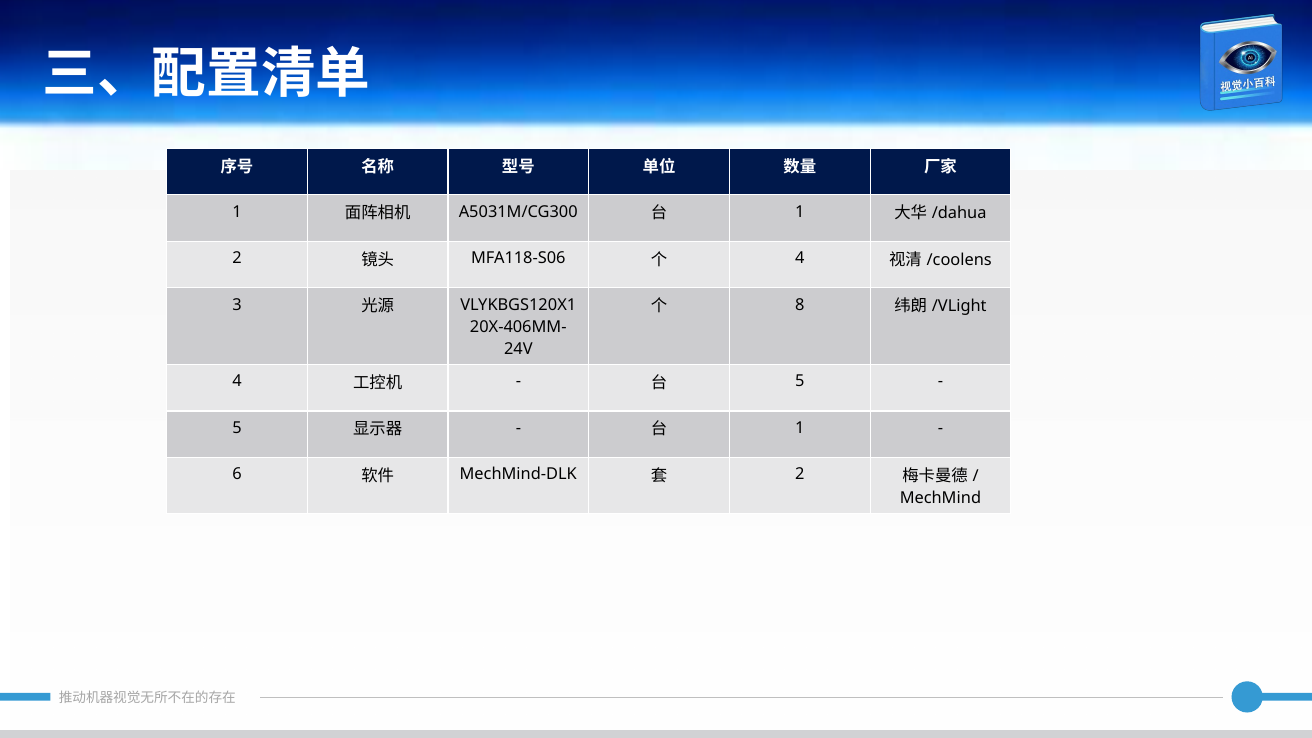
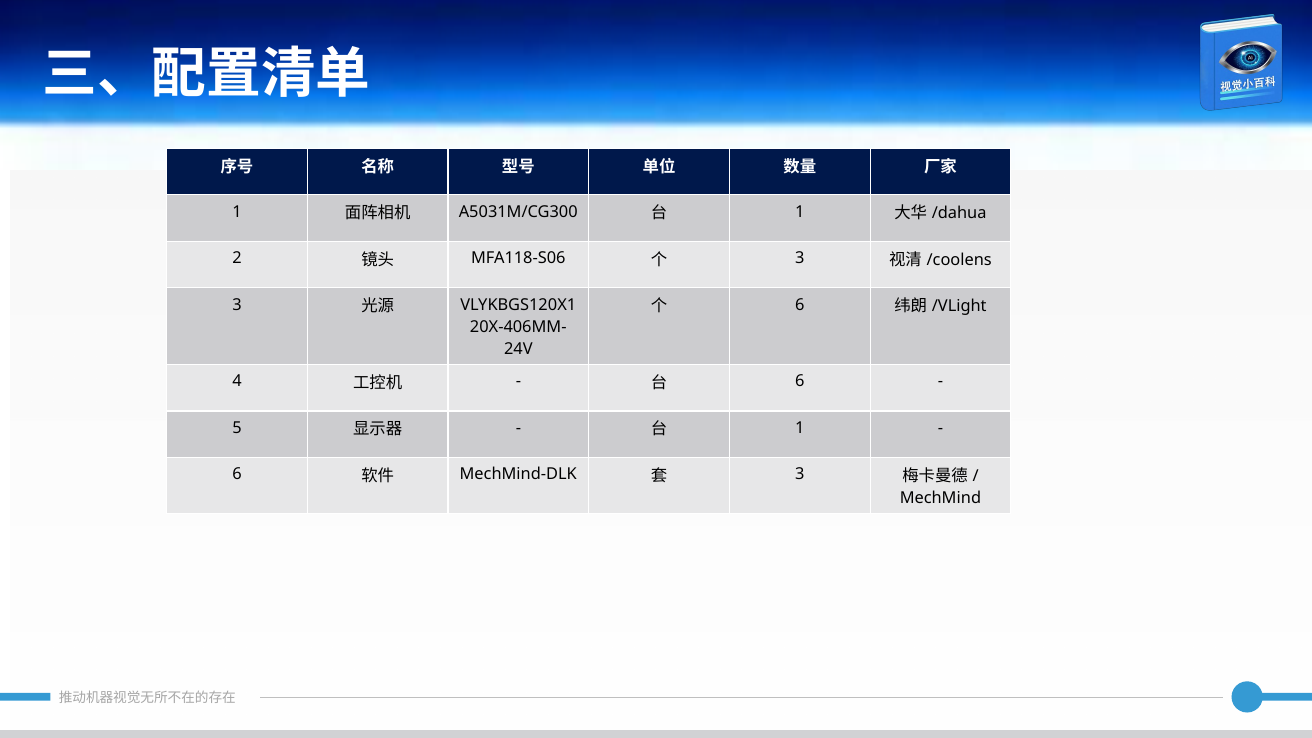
4: 4 -> 3 (800, 258)
8: 8 -> 6 (800, 305)
5: 5 -> 6 (800, 382)
2: 2 -> 3 (800, 475)
